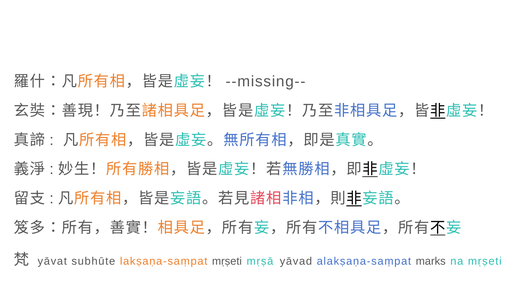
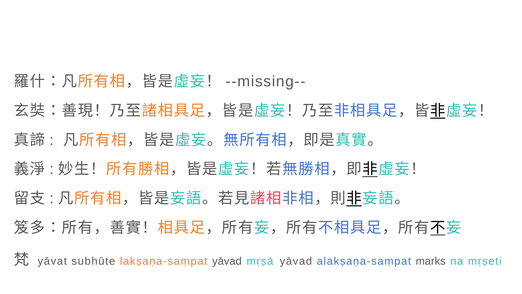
lakṣaṇa-saṃpat mṛṣeti: mṛṣeti -> yāvad (227, 261)
